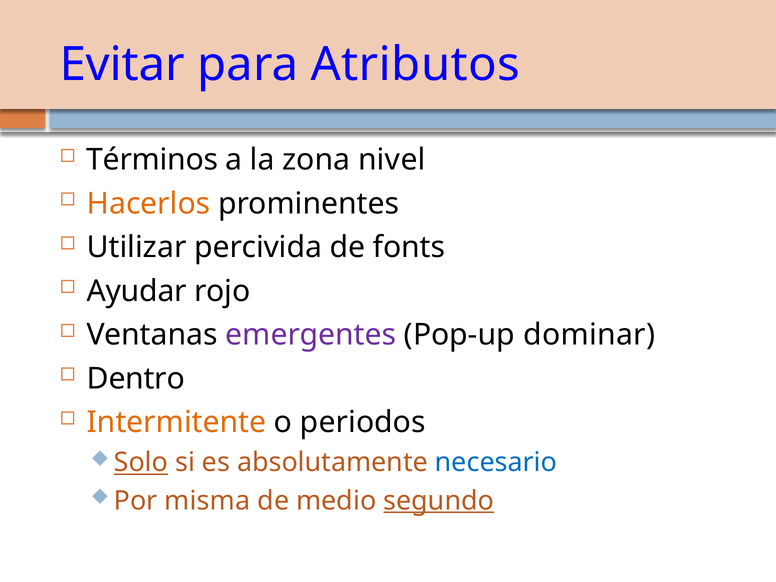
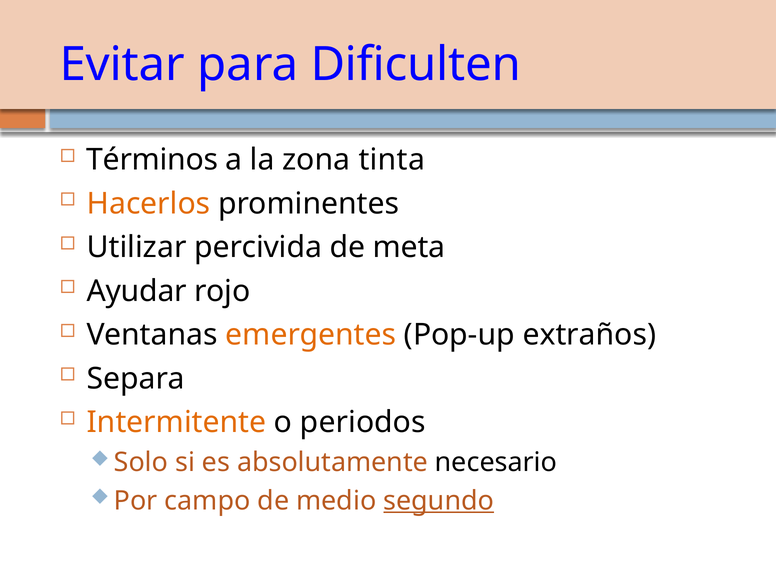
Atributos: Atributos -> Dificulten (416, 65)
nivel: nivel -> tinta (392, 160)
fonts: fonts -> meta (409, 247)
emergentes colour: purple -> orange (311, 335)
dominar: dominar -> extraños (589, 335)
Dentro: Dentro -> Separa (136, 379)
Solo underline: present -> none (141, 463)
necesario colour: blue -> black (496, 463)
misma: misma -> campo (208, 501)
